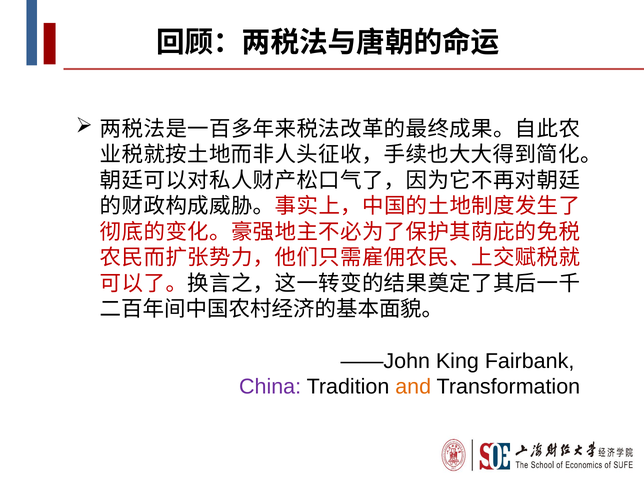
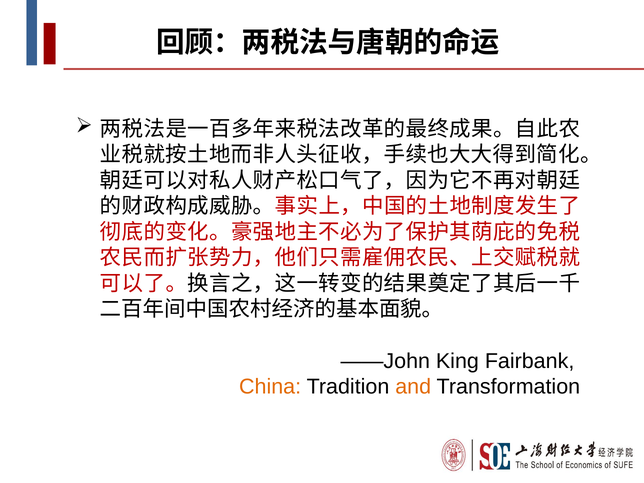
China colour: purple -> orange (270, 387)
